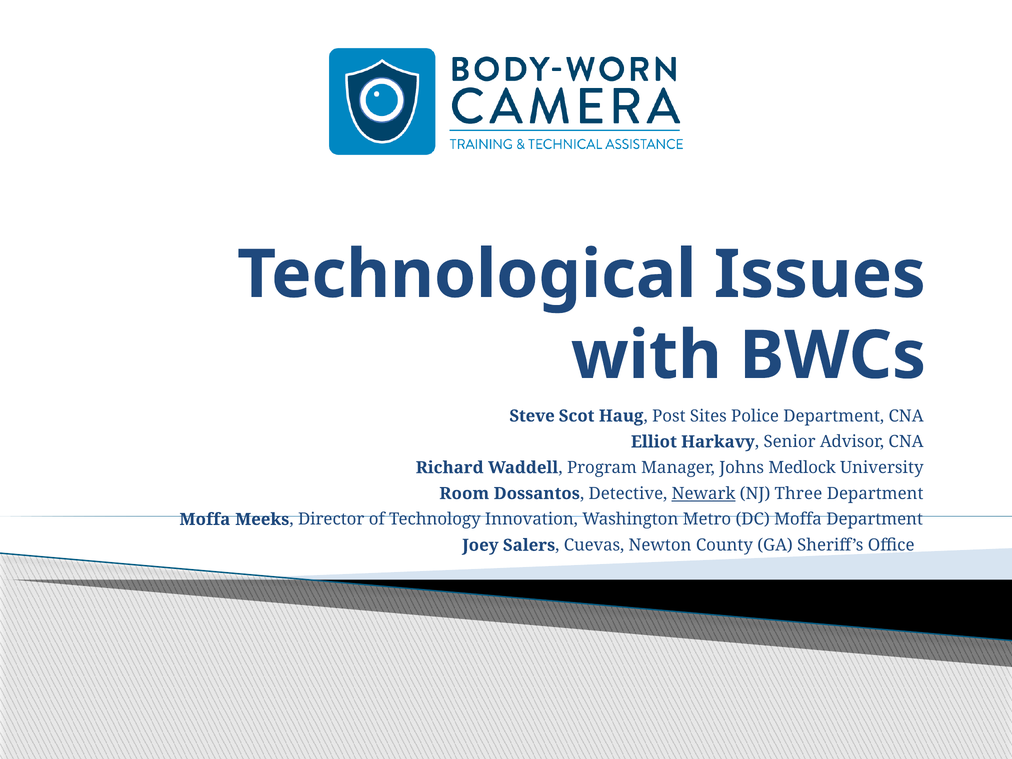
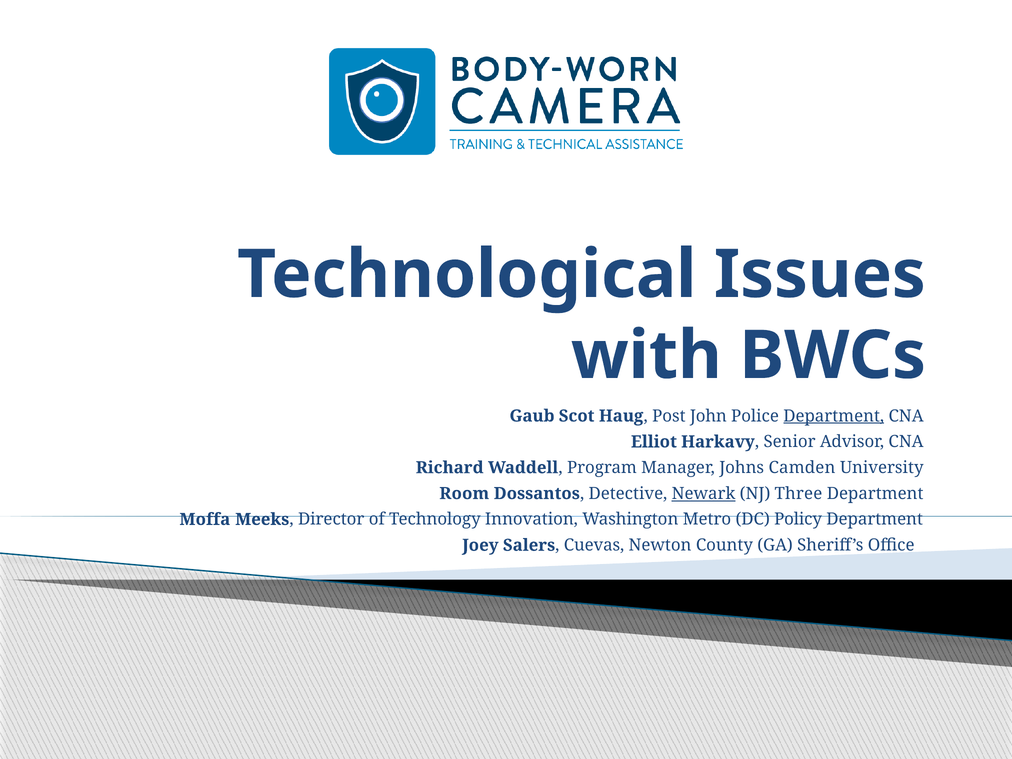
Steve: Steve -> Gaub (532, 416)
Sites: Sites -> John (708, 416)
Department underline: none -> present (834, 416)
Medlock: Medlock -> Camden (802, 468)
DC Moffa: Moffa -> Policy (798, 519)
